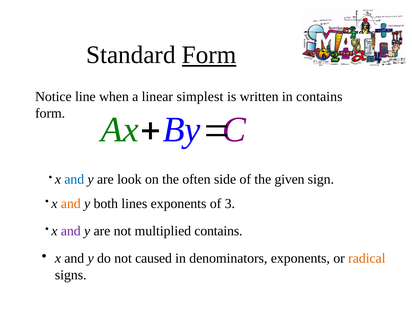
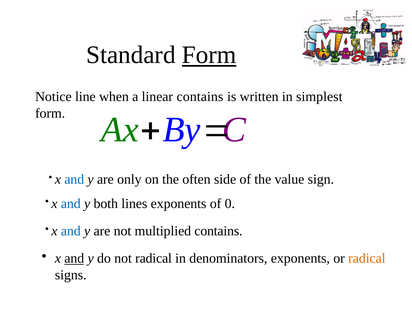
linear simplest: simplest -> contains (200, 97)
in contains: contains -> simplest (319, 97)
look: look -> only (129, 179)
given: given -> value (289, 179)
and colour: orange -> blue (71, 203)
3: 3 -> 0 (230, 203)
and colour: purple -> blue (71, 231)
and underline: none -> present (74, 258)
not caused: caused -> radical (154, 258)
